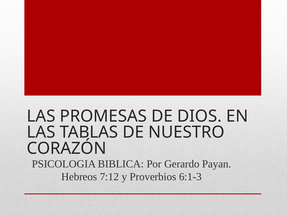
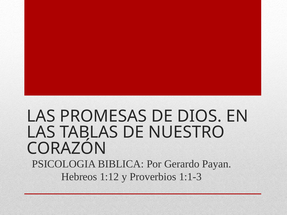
7:12: 7:12 -> 1:12 (109, 177)
6:1-3: 6:1-3 -> 1:1-3 (190, 177)
